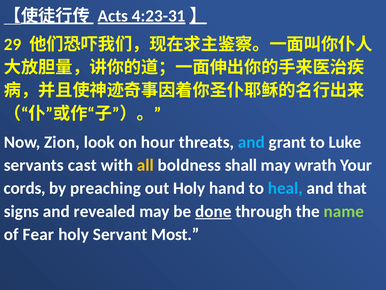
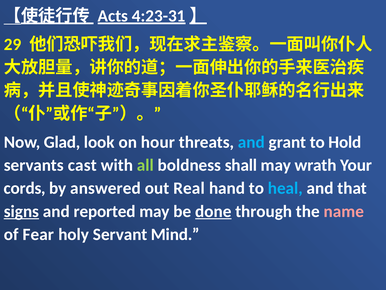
Zion: Zion -> Glad (62, 142)
Luke: Luke -> Hold (345, 142)
all colour: yellow -> light green (145, 165)
preaching: preaching -> answered (106, 188)
out Holy: Holy -> Real (189, 188)
signs underline: none -> present (21, 211)
revealed: revealed -> reported (105, 211)
name colour: light green -> pink (344, 211)
Most: Most -> Mind (175, 234)
